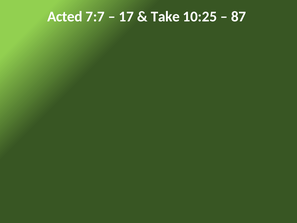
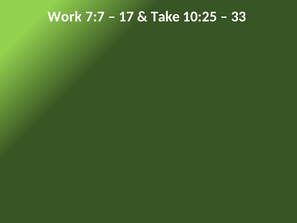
Acted: Acted -> Work (65, 17)
87: 87 -> 33 (239, 17)
